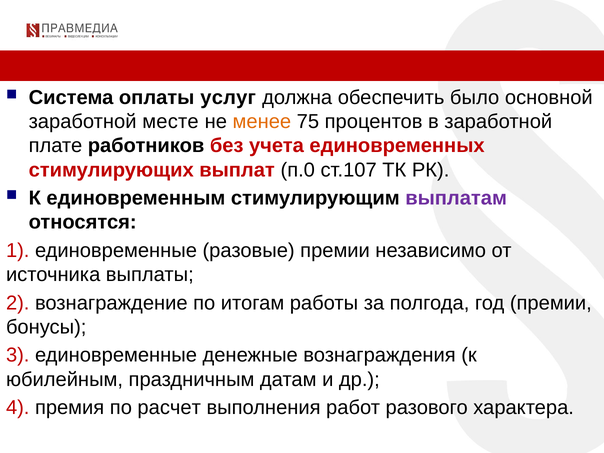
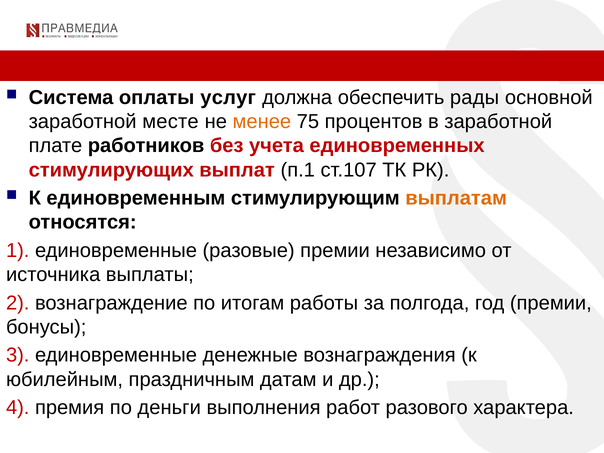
было: было -> рады (475, 98)
п.0: п.0 -> п.1 (298, 170)
выплатам colour: purple -> orange (456, 198)
расчет: расчет -> деньги (169, 408)
